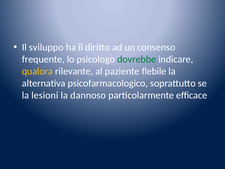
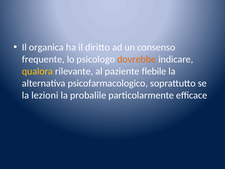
sviluppo: sviluppo -> organica (46, 47)
dovrebbe colour: green -> orange (137, 59)
lesioni: lesioni -> lezioni (45, 95)
dannoso: dannoso -> probalile (88, 95)
